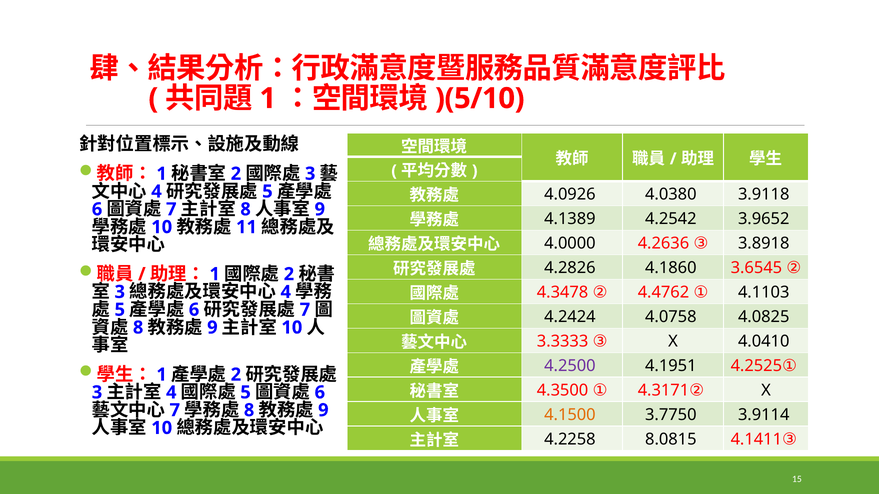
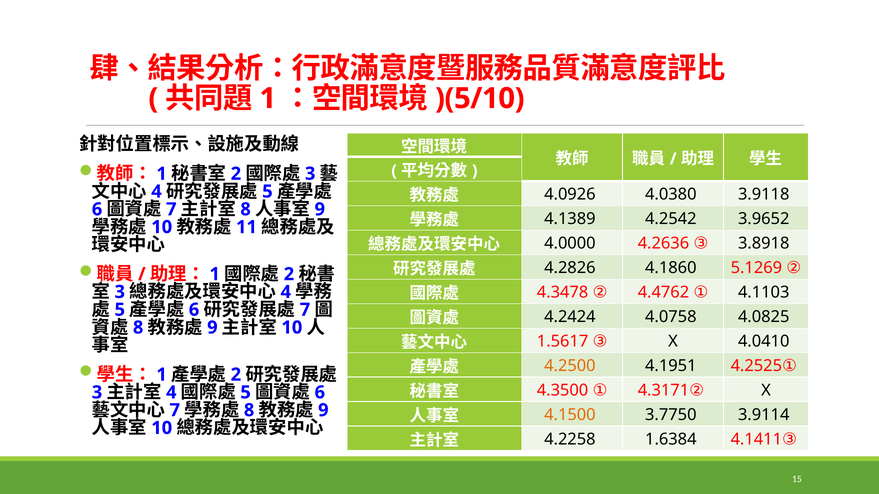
3.6545: 3.6545 -> 5.1269 (756, 268)
3.3333: 3.3333 -> 1.5617 (563, 342)
4.2500 colour: purple -> orange (570, 366)
8.0815: 8.0815 -> 1.6384 (671, 440)
